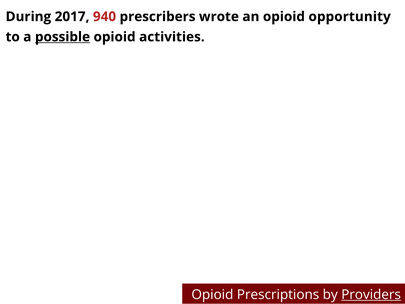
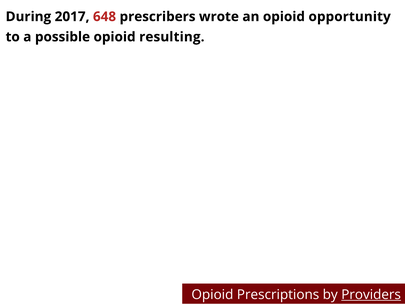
940: 940 -> 648 (105, 17)
possible underline: present -> none (62, 37)
activities: activities -> resulting (172, 37)
